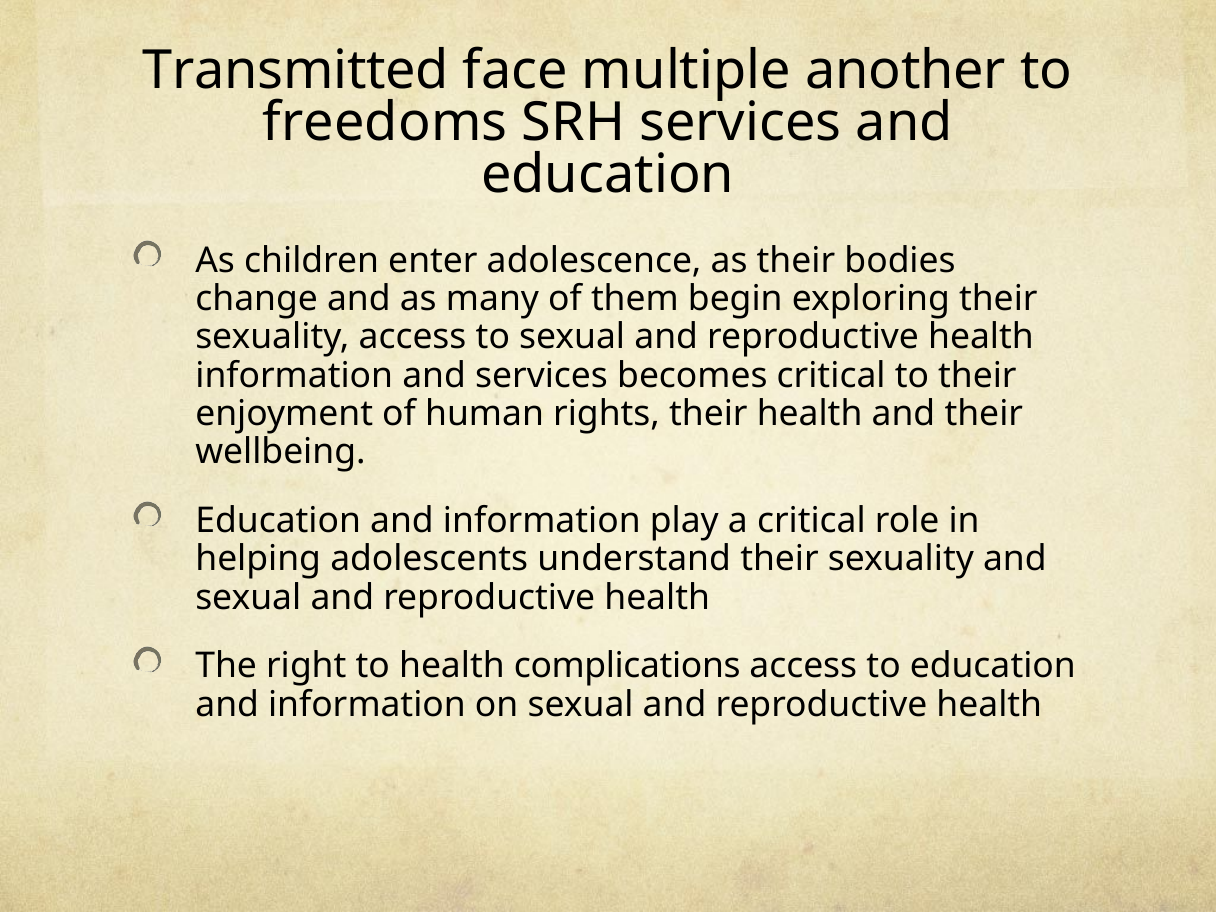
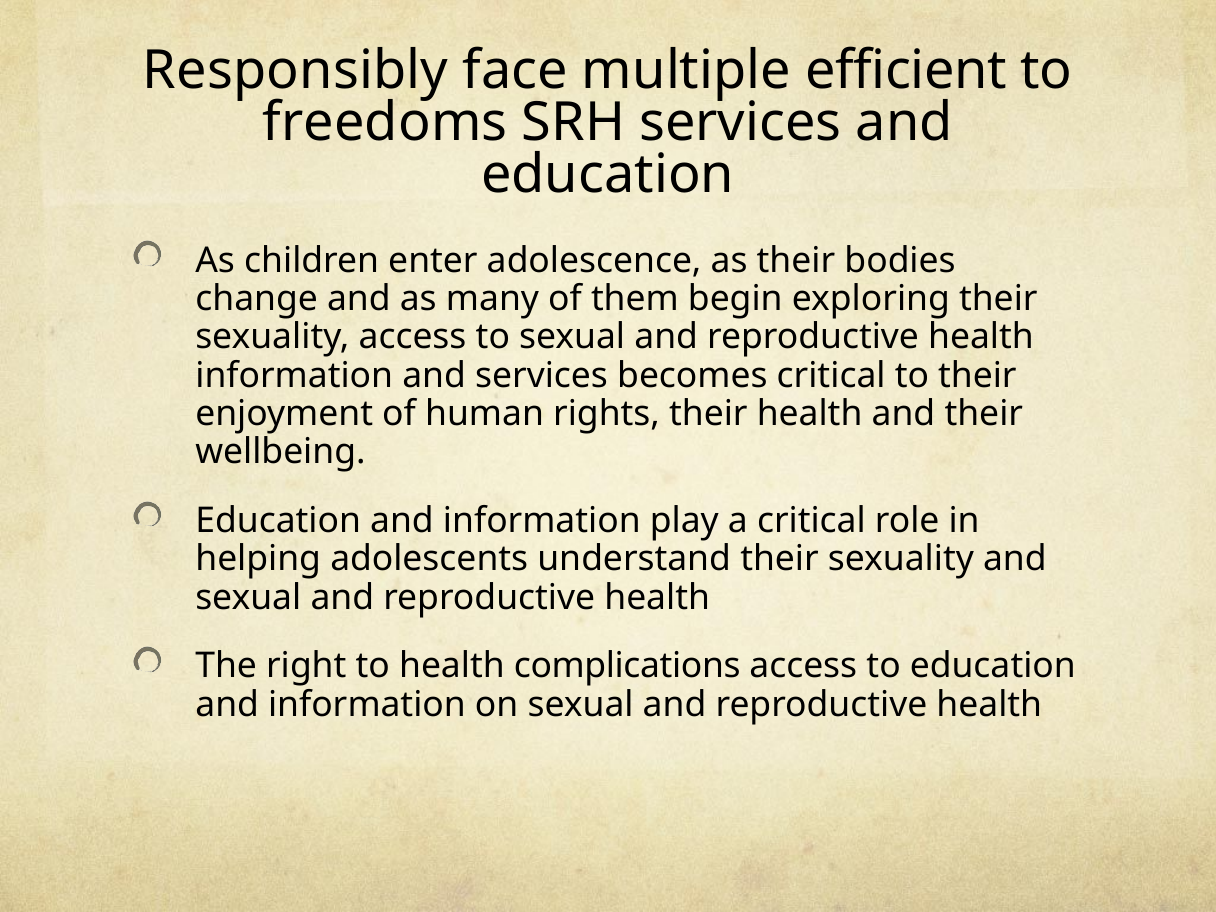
Transmitted: Transmitted -> Responsibly (295, 70)
another: another -> efficient (906, 70)
